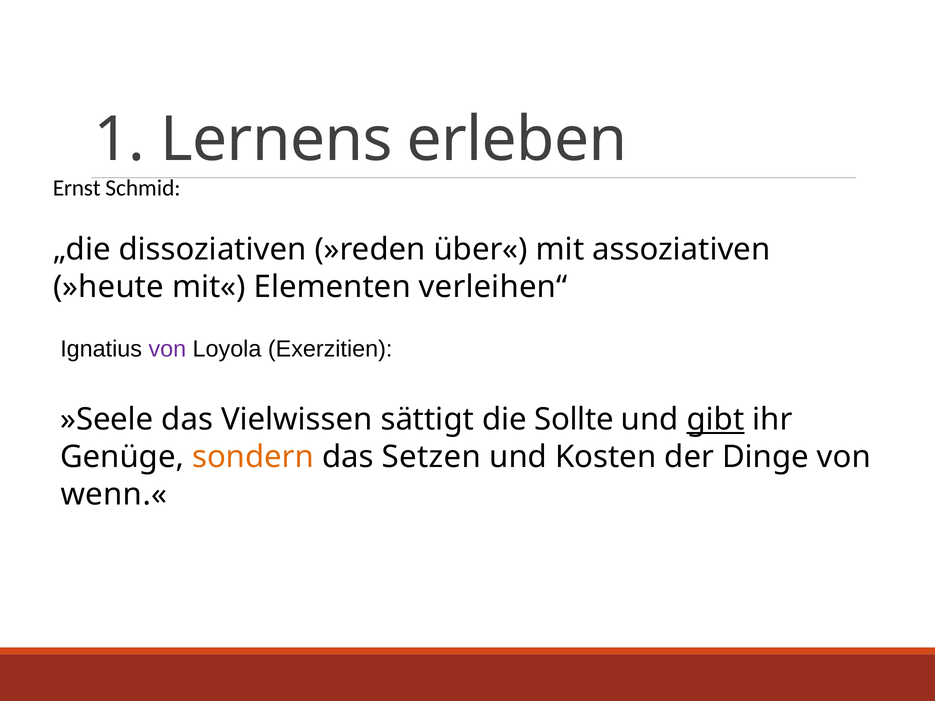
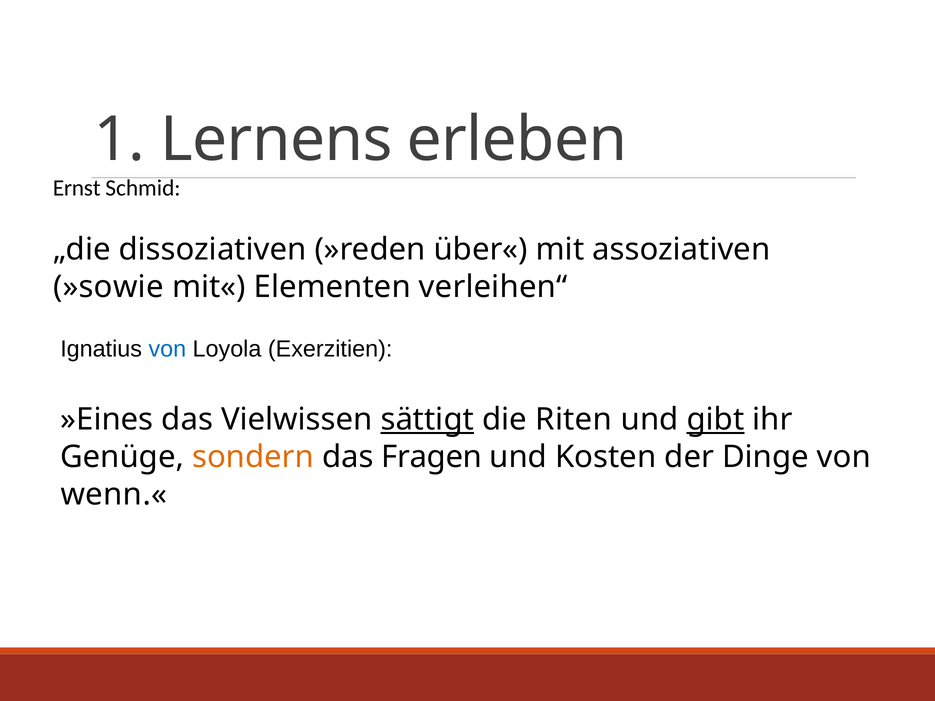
»heute: »heute -> »sowie (108, 287)
von colour: purple -> blue (167, 349)
»Seele: »Seele -> »Eines (107, 420)
sättigt underline: none -> present (427, 420)
Sollte: Sollte -> Riten (574, 420)
Setzen: Setzen -> Fragen (432, 457)
